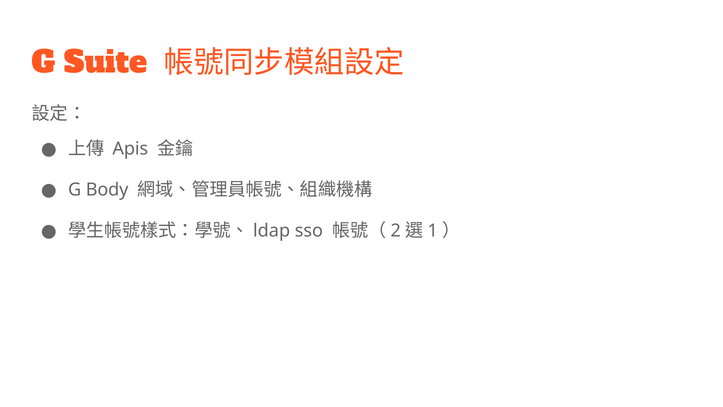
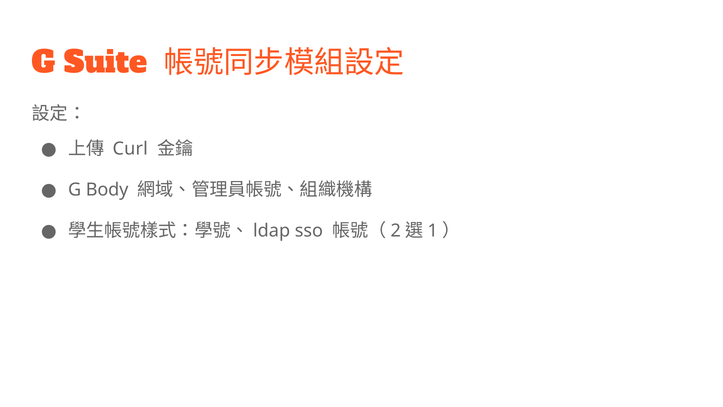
Apis: Apis -> Curl (130, 149)
